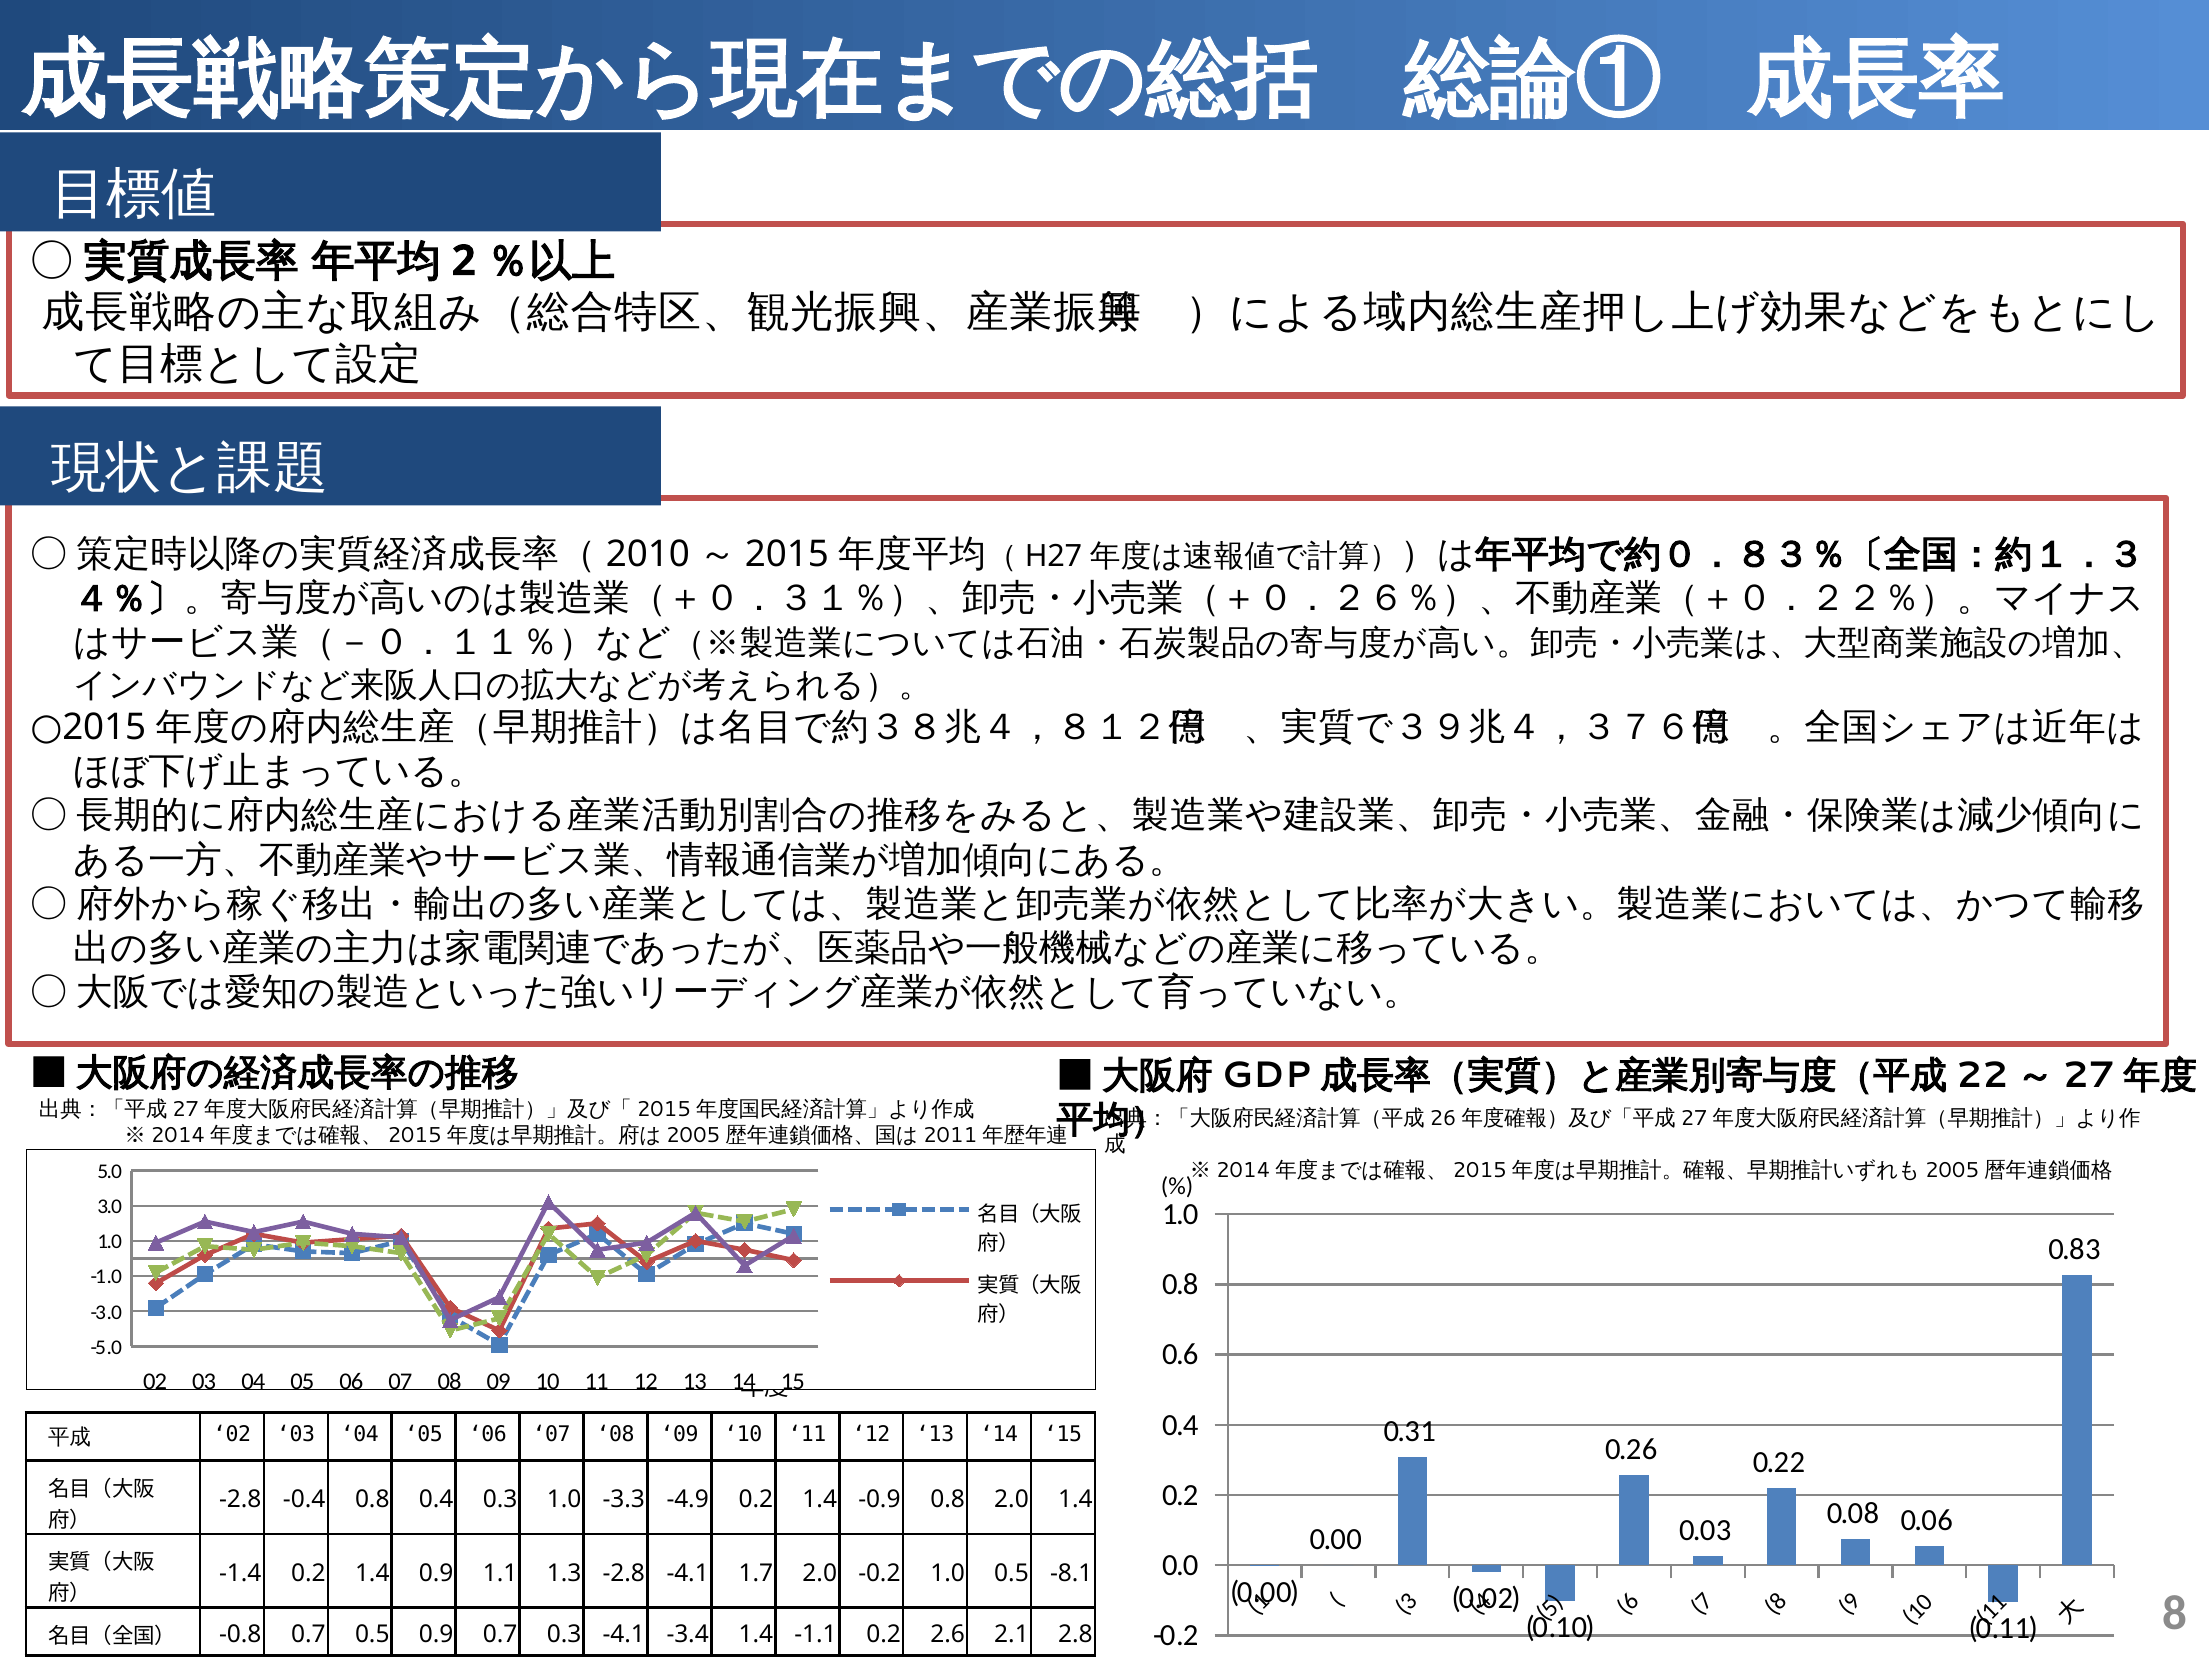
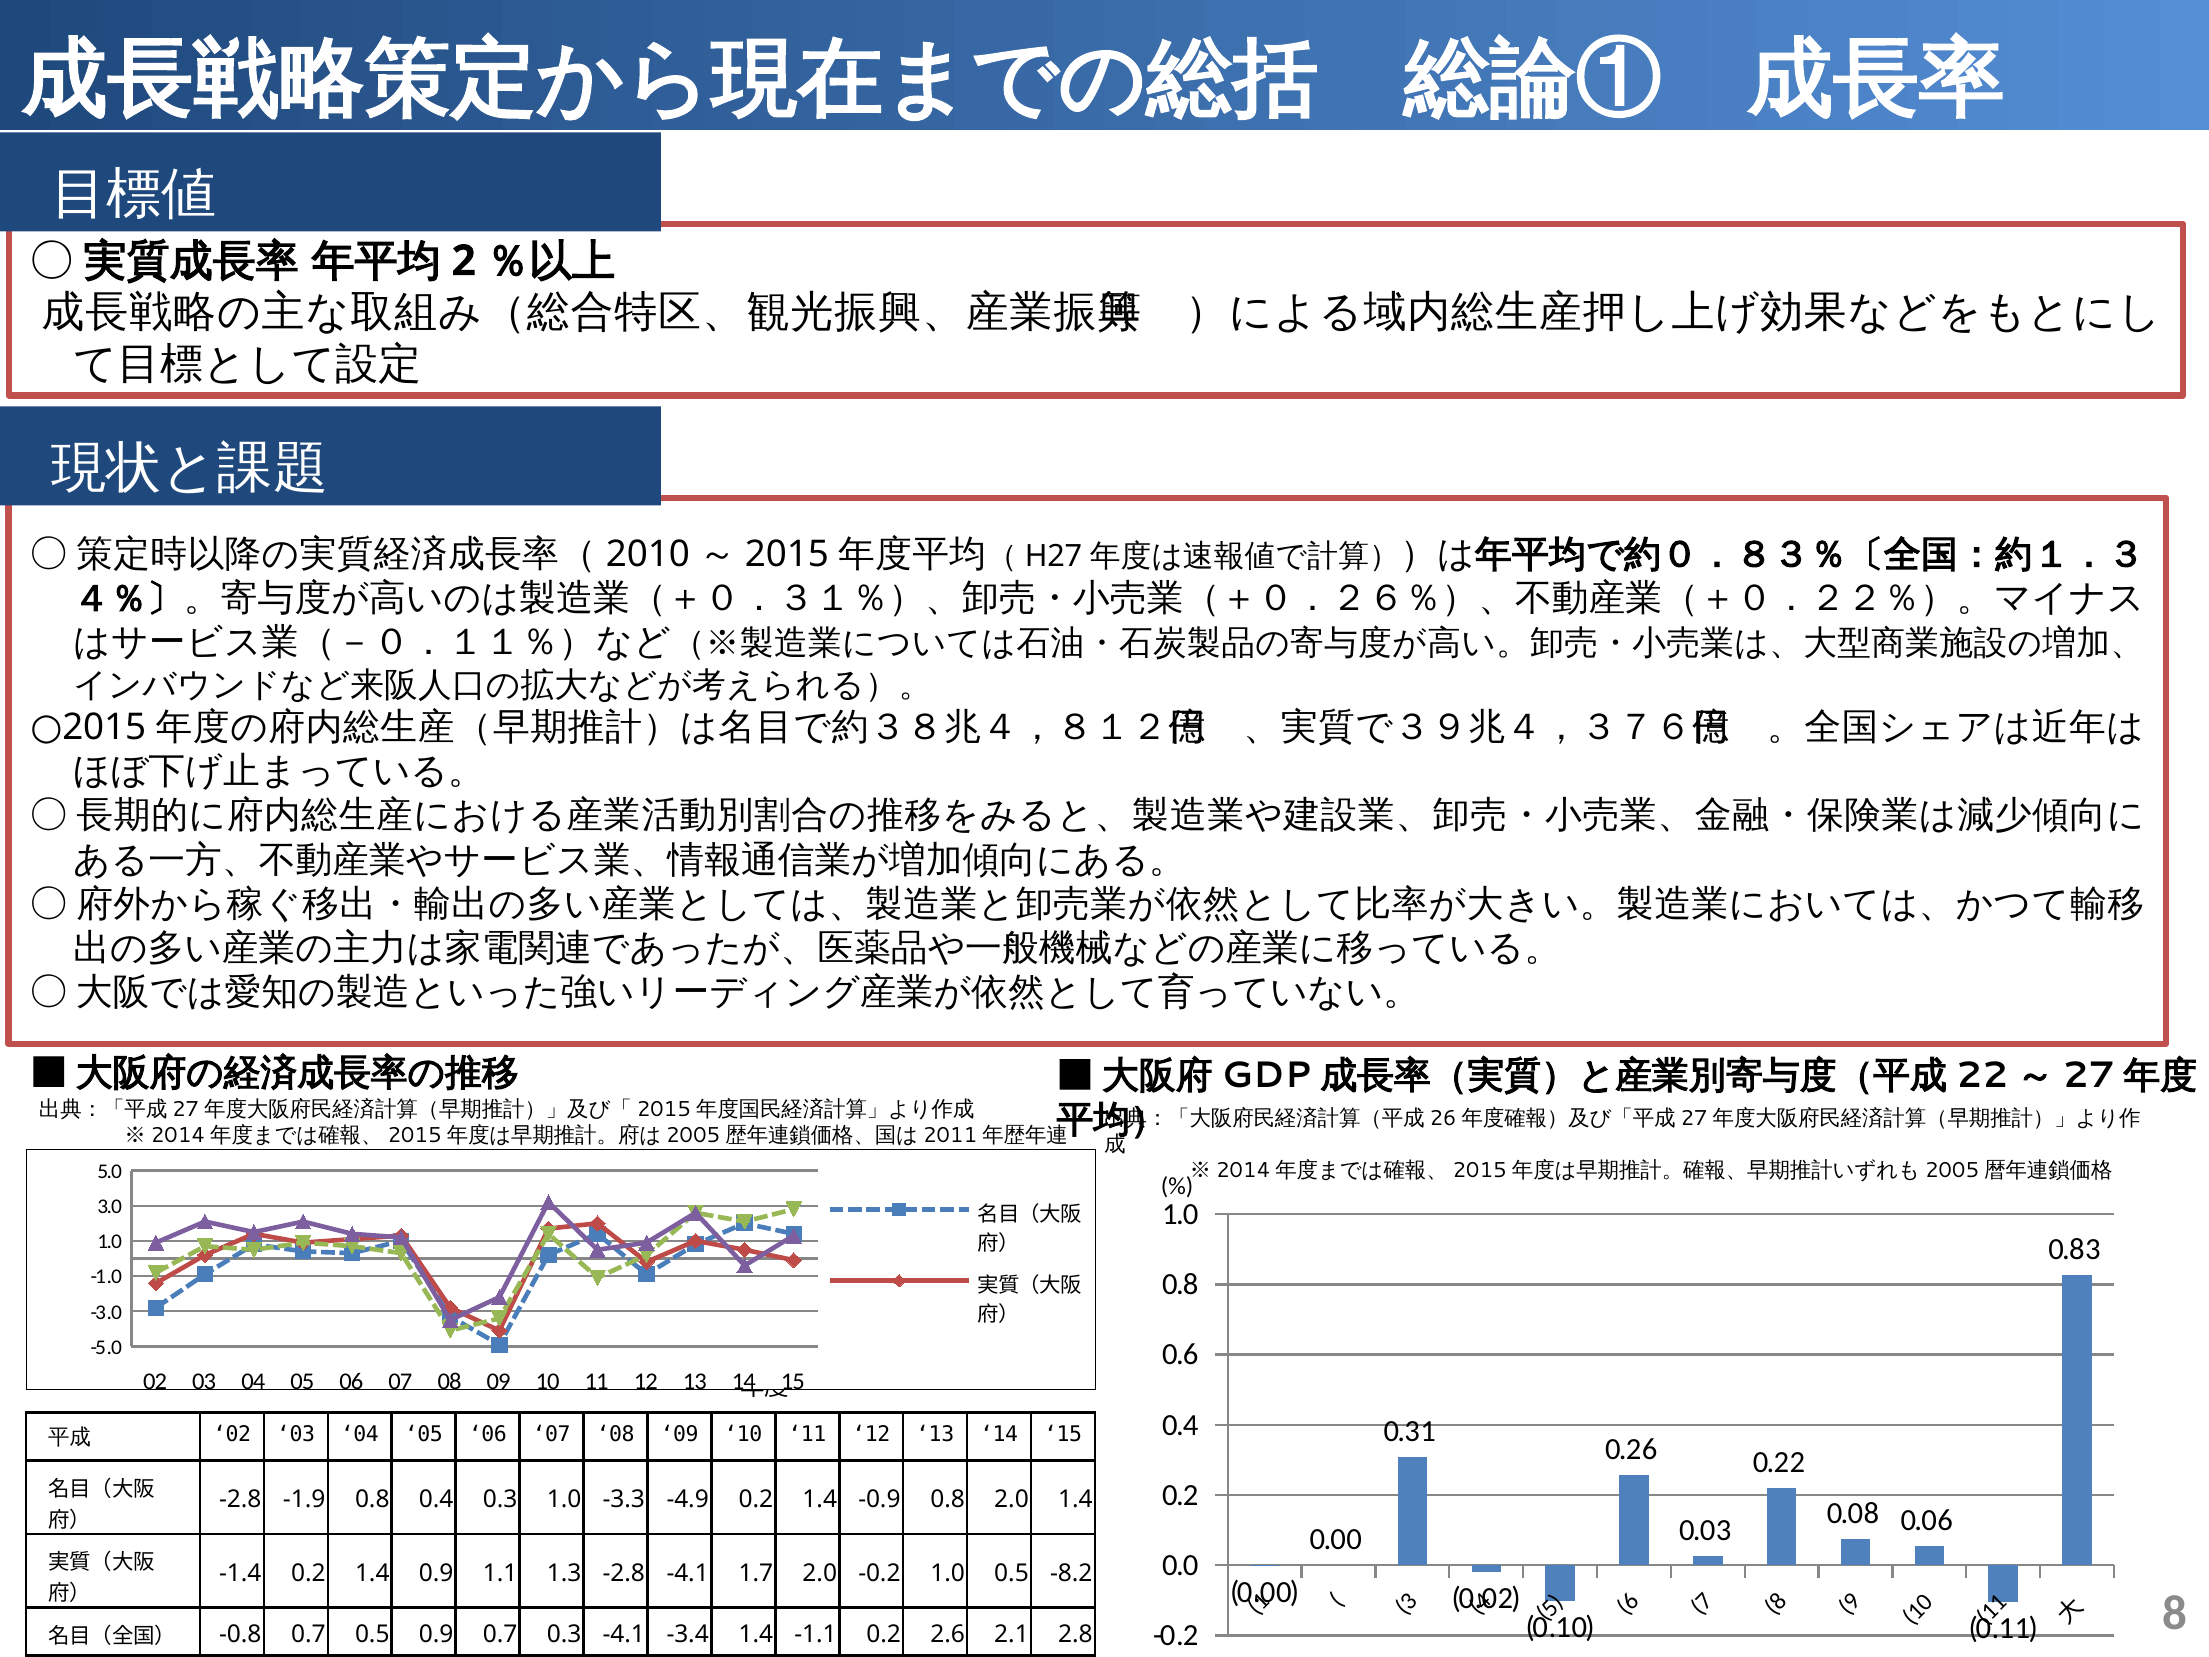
-2.8 -0.4: -0.4 -> -1.9 (304, 1500)
-8.1: -8.1 -> -8.2 (1071, 1573)
